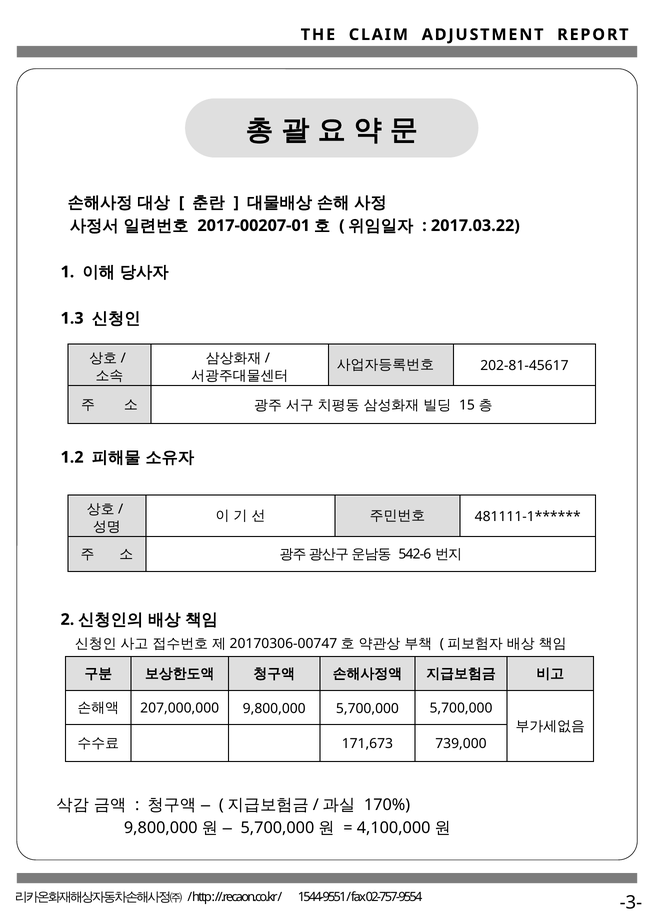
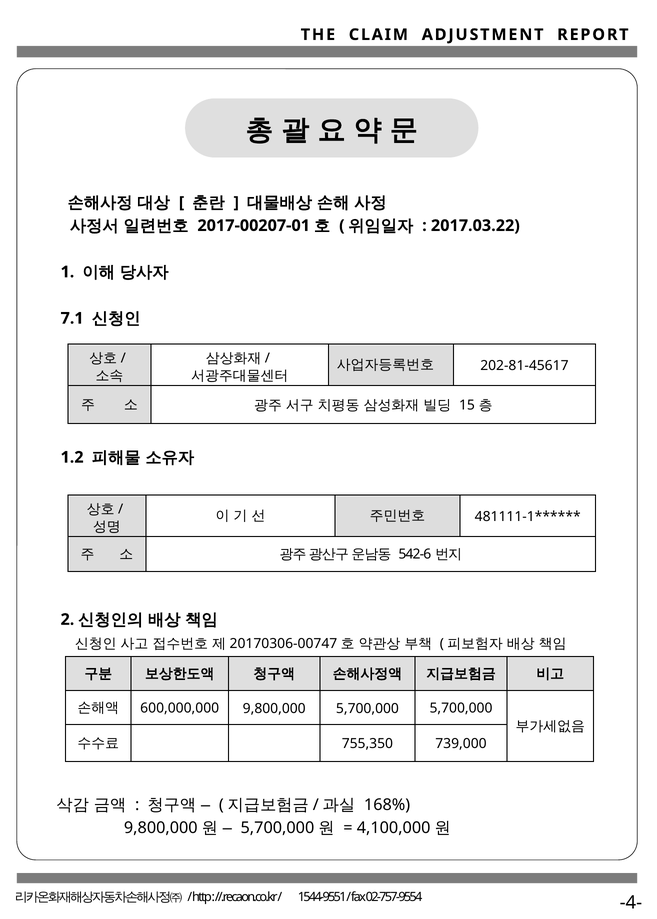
1.3: 1.3 -> 7.1 (72, 319)
207,000,000: 207,000,000 -> 600,000,000 (180, 709)
171,673: 171,673 -> 755,350 (367, 744)
170%: 170% -> 168% (387, 805)
-3-: -3- -> -4- (631, 903)
